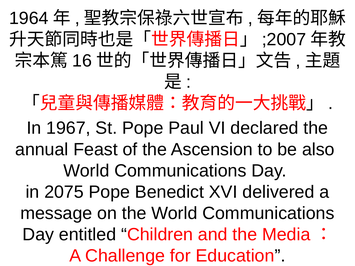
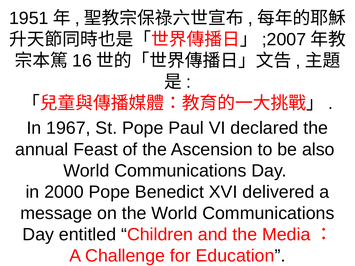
1964: 1964 -> 1951 (29, 18)
2075: 2075 -> 2000 (64, 192)
